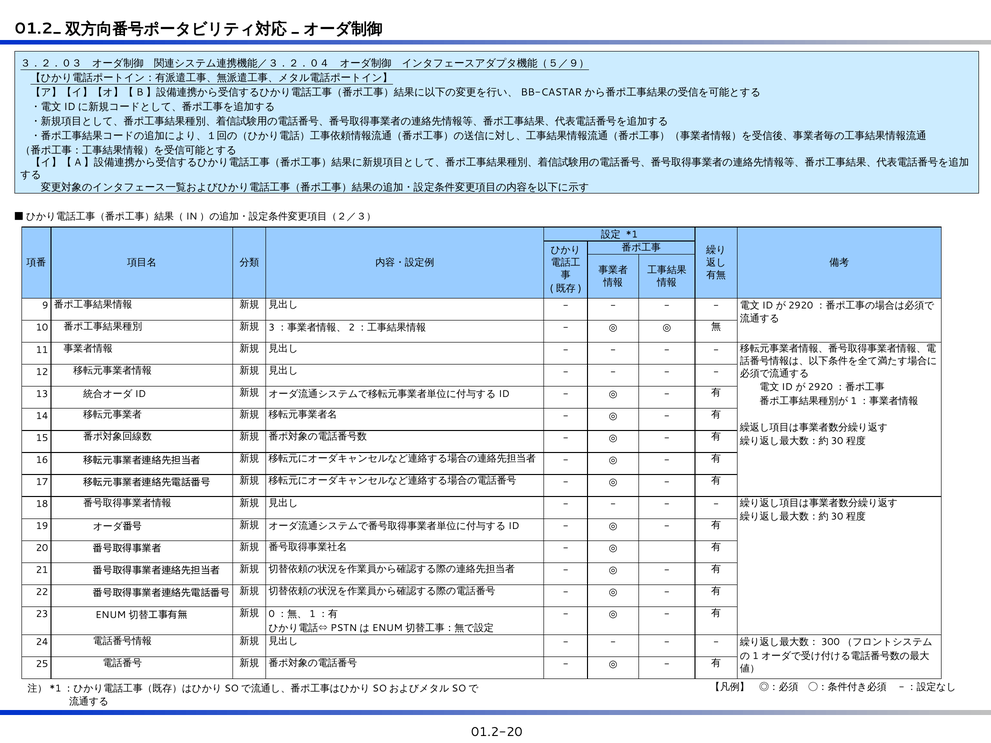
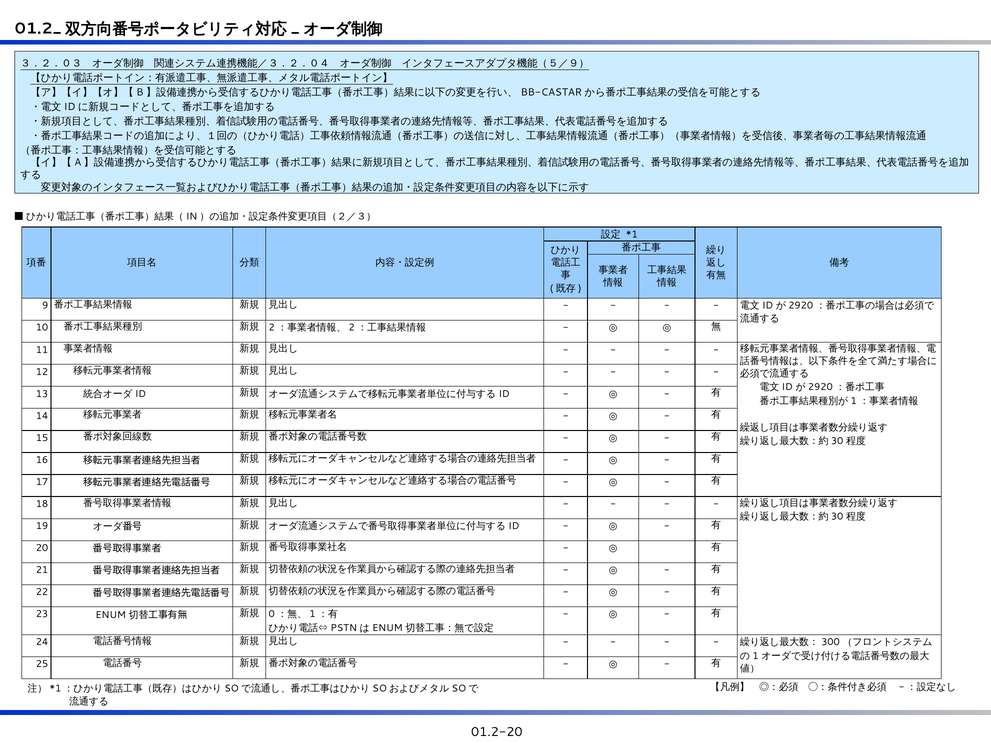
3: 3 -> 2 (272, 328)
